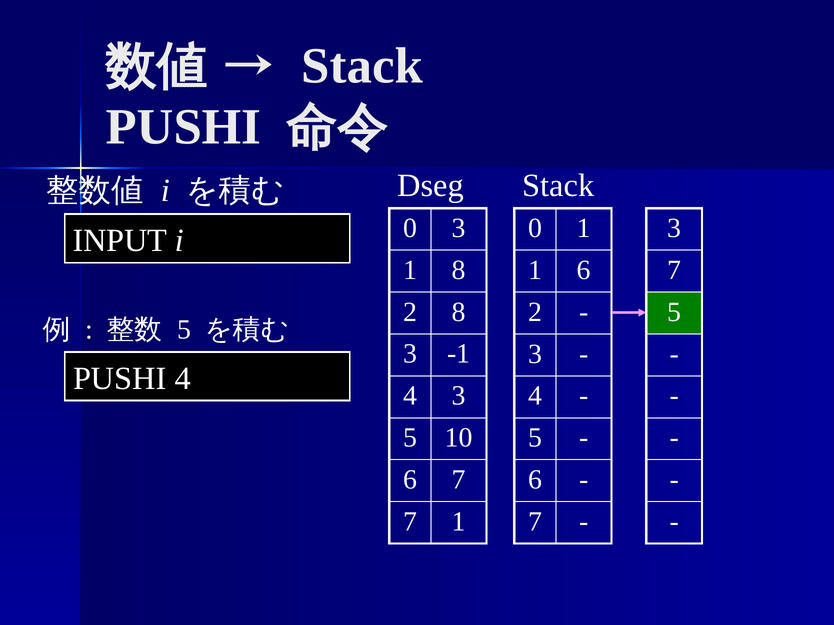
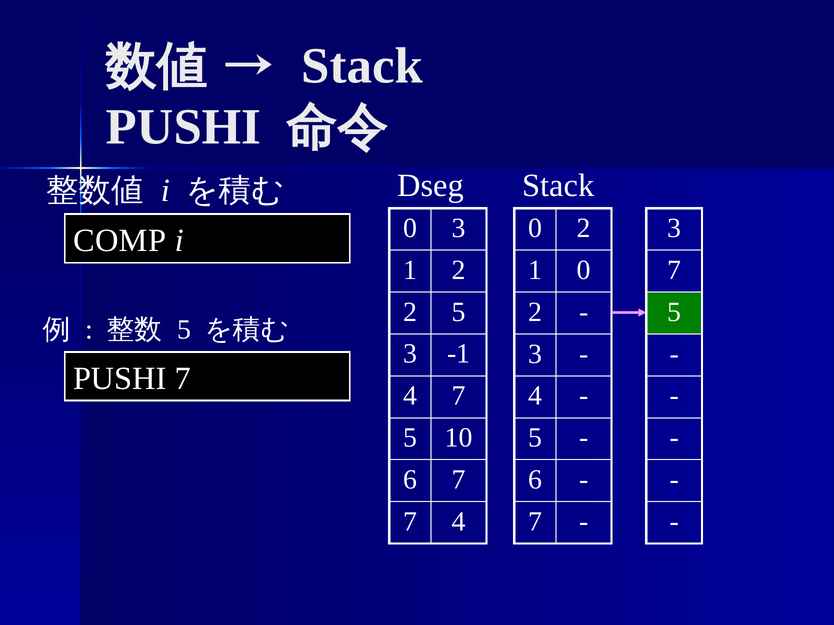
1: 1 -> 2 (584, 228)
INPUT: INPUT -> COMP (120, 241)
1 8: 8 -> 2 (459, 270)
1 6: 6 -> 0 (584, 270)
2 8: 8 -> 5 (459, 312)
PUSHI 4: 4 -> 7 (183, 379)
4 3: 3 -> 7 (459, 396)
7 1: 1 -> 4 (459, 522)
